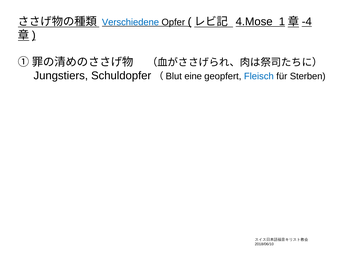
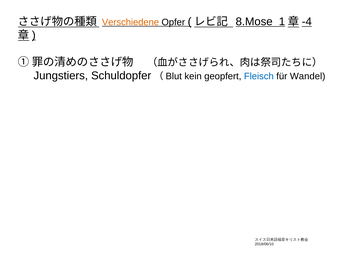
Verschiedene colour: blue -> orange (130, 22)
4.Mose: 4.Mose -> 8.Mose (254, 21)
eine: eine -> kein (193, 76)
Sterben: Sterben -> Wandel (308, 76)
